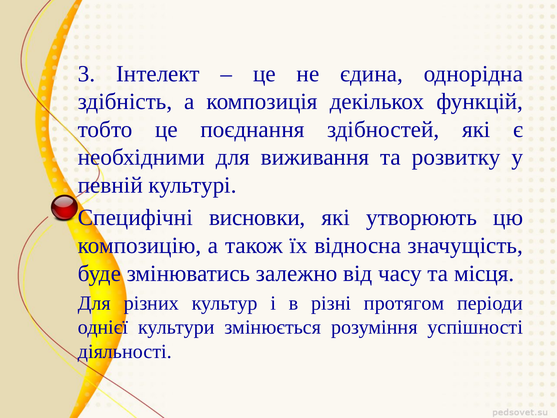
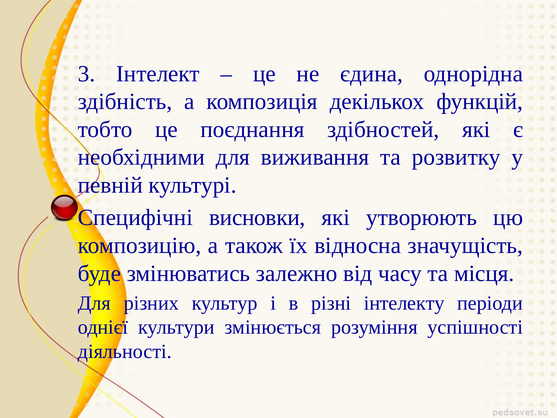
протягом: протягом -> інтелекту (404, 303)
